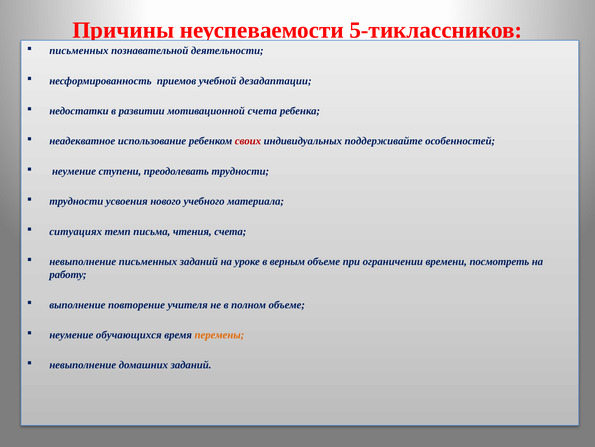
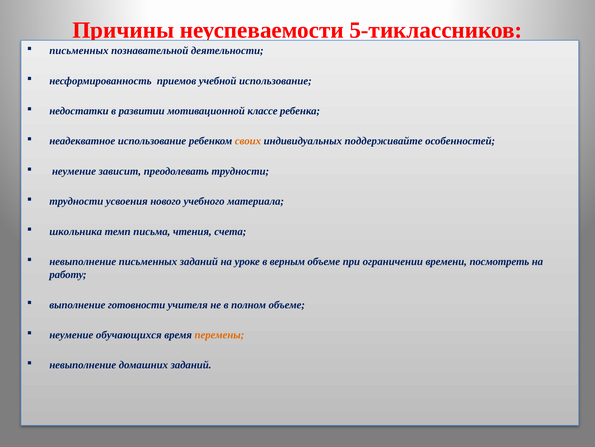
учебной дезадаптации: дезадаптации -> использование (275, 81)
мотивационной счета: счета -> классе (262, 111)
своих colour: red -> orange (248, 141)
ступени: ступени -> зависит (120, 171)
ситуациях: ситуациях -> школьника (76, 231)
повторение: повторение -> готовности (137, 304)
